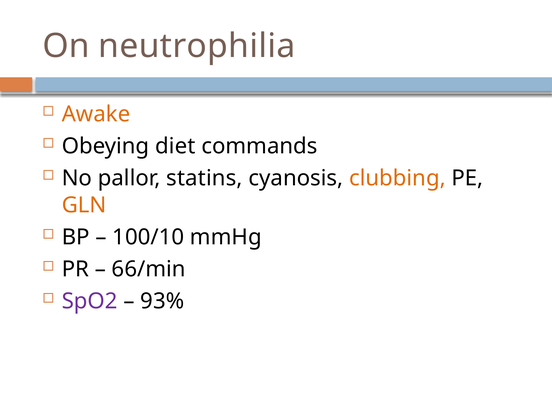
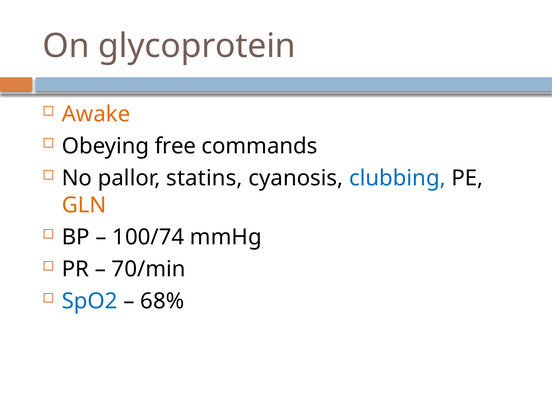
neutrophilia: neutrophilia -> glycoprotein (197, 46)
diet: diet -> free (175, 146)
clubbing colour: orange -> blue (397, 178)
100/10: 100/10 -> 100/74 (148, 237)
66/min: 66/min -> 70/min (149, 269)
SpO2 colour: purple -> blue (90, 301)
93%: 93% -> 68% (162, 301)
